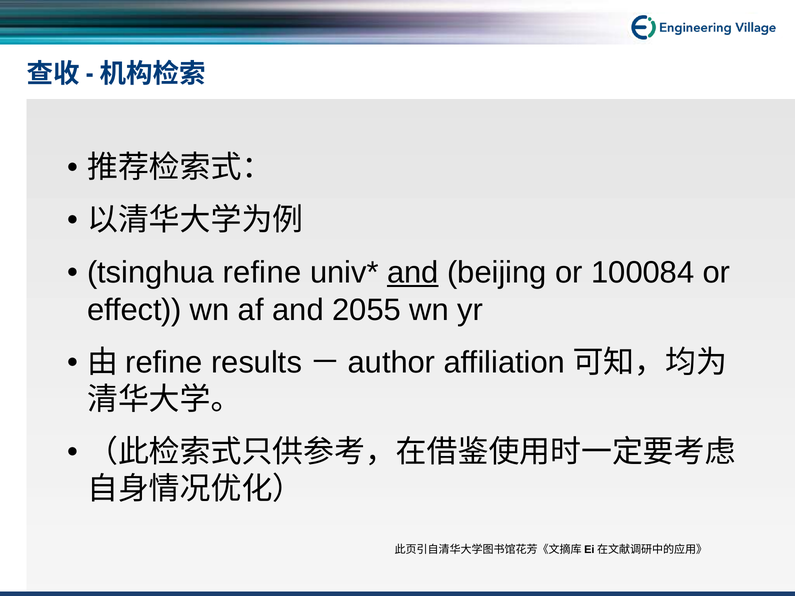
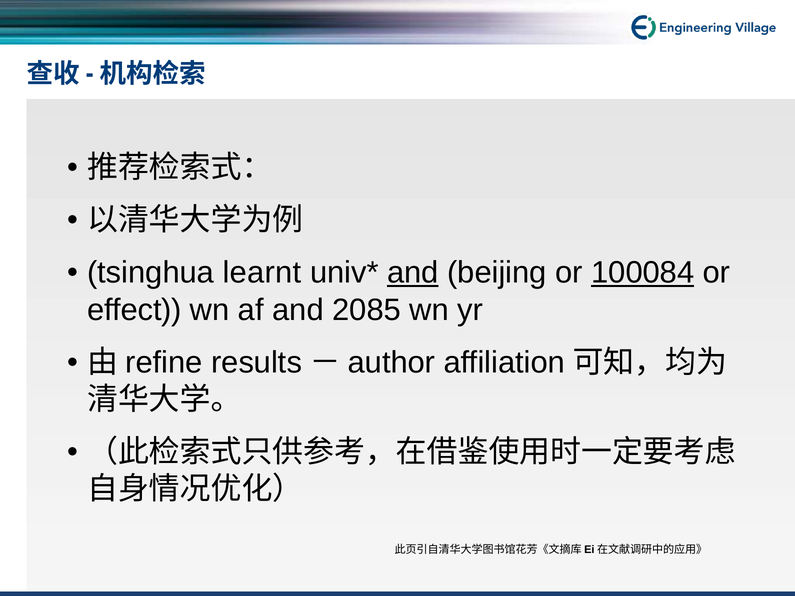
tsinghua refine: refine -> learnt (262, 273)
100084 underline: none -> present (643, 273)
2055: 2055 -> 2085 (367, 310)
